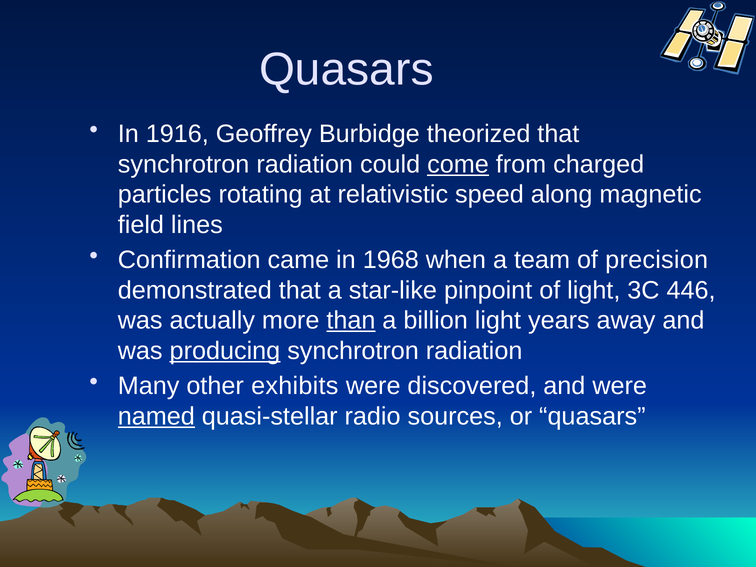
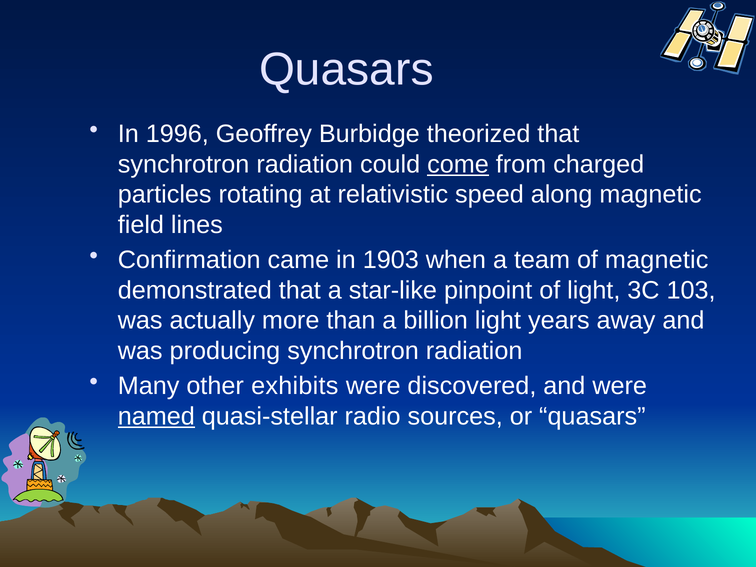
1916: 1916 -> 1996 (177, 134)
1968: 1968 -> 1903 (391, 260)
of precision: precision -> magnetic (657, 260)
446: 446 -> 103 (691, 290)
than underline: present -> none (351, 321)
producing underline: present -> none (225, 351)
